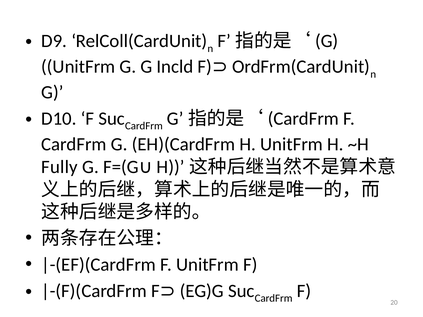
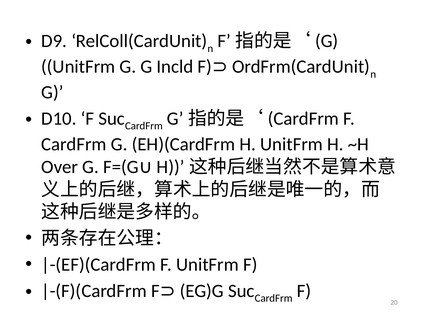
Fully: Fully -> Over (60, 167)
